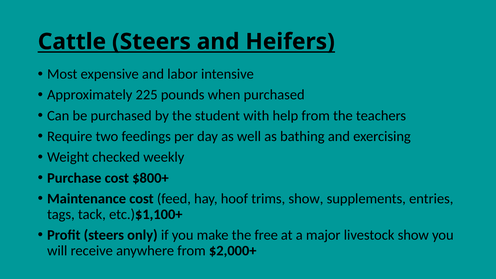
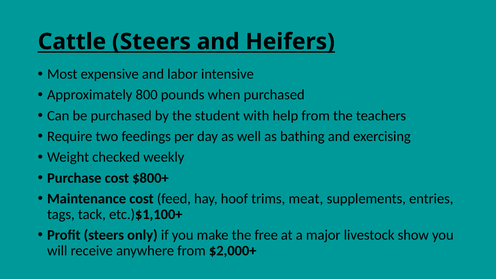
225: 225 -> 800 (147, 95)
trims show: show -> meat (306, 199)
